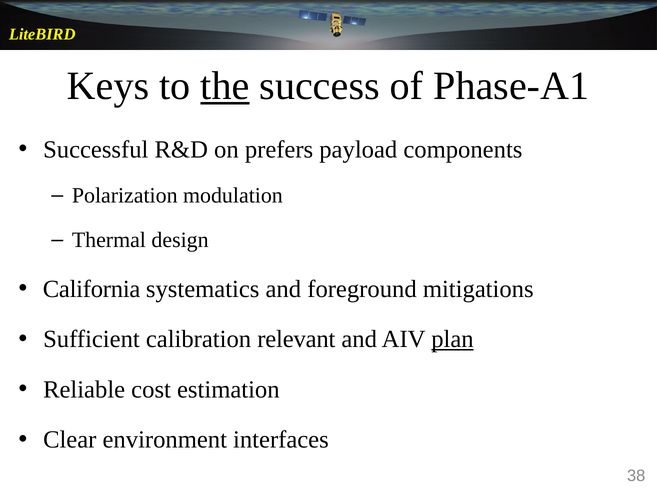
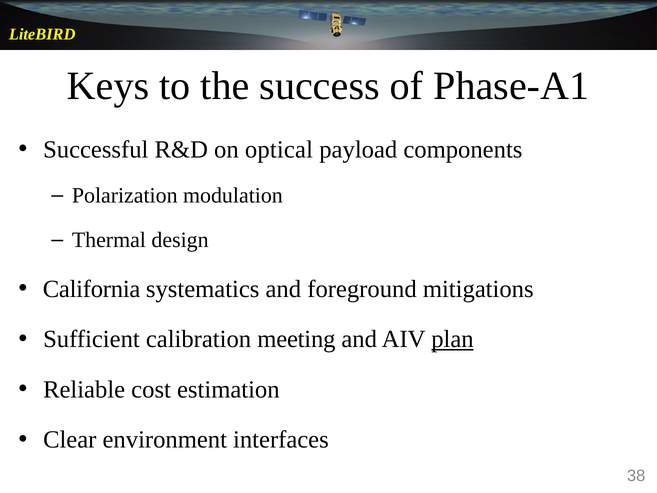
the underline: present -> none (225, 86)
prefers: prefers -> optical (279, 150)
relevant: relevant -> meeting (296, 339)
